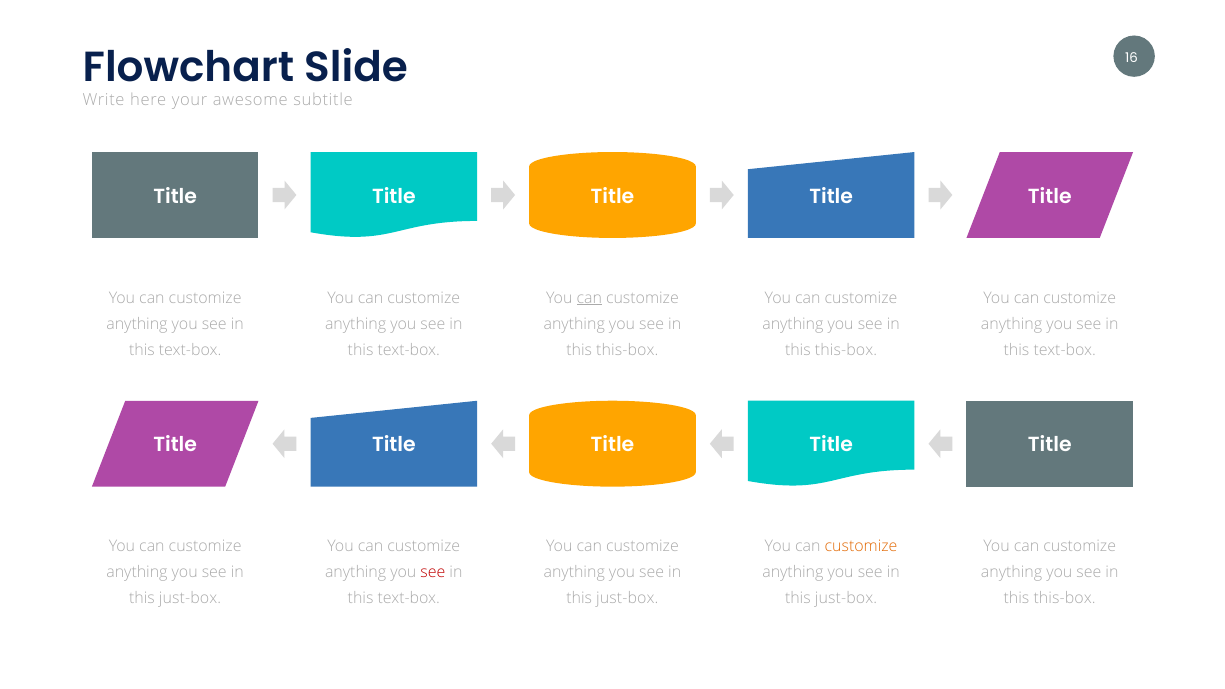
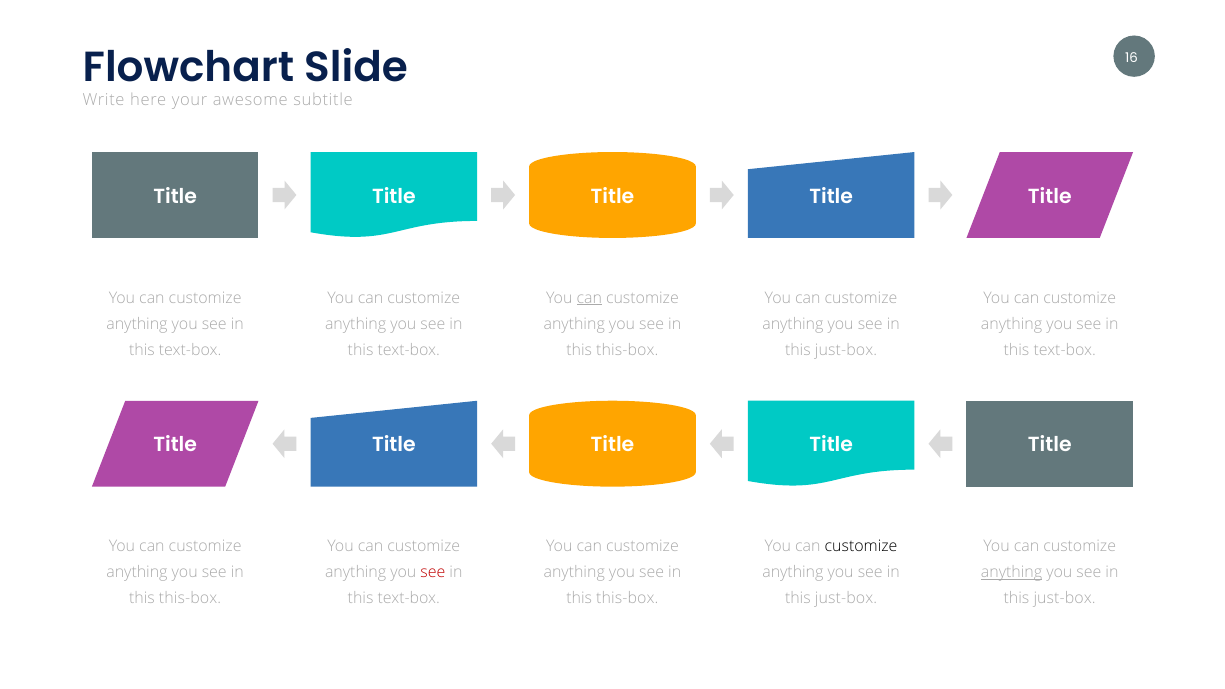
this-box: this-box -> just-box (846, 350)
customize colour: orange -> black (861, 547)
anything underline: none -> present (1012, 573)
just-box: just-box -> this-box (190, 599)
just-box: just-box -> this-box (627, 599)
this-box: this-box -> just-box (1065, 599)
